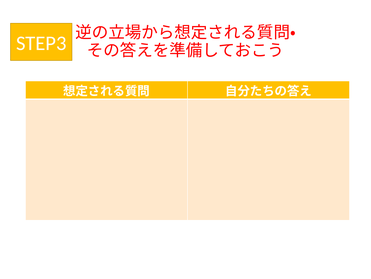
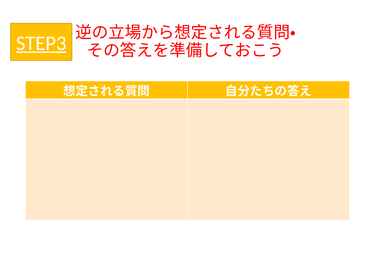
STEP3 underline: none -> present (41, 43)
